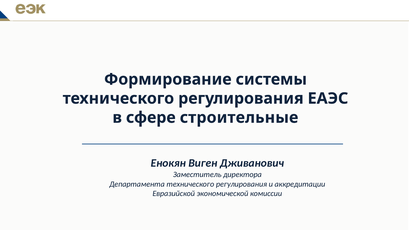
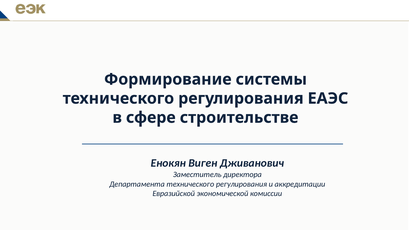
строительные: строительные -> строительстве (239, 118)
